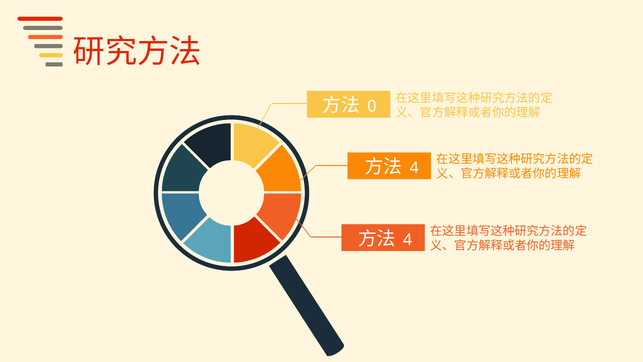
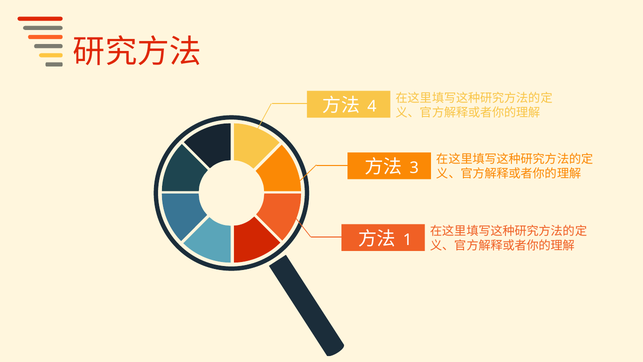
0: 0 -> 4 (372, 107)
4: 4 -> 3 (414, 168)
4: 4 -> 1 (408, 240)
